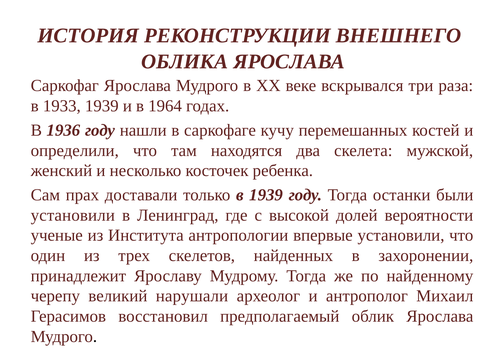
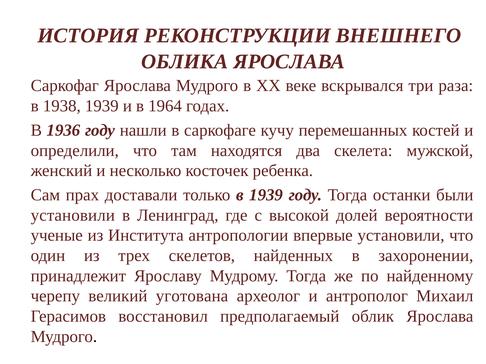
1933: 1933 -> 1938 (62, 106)
нарушали: нарушали -> уготована (192, 296)
